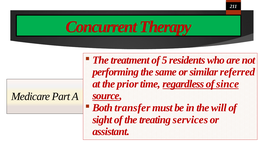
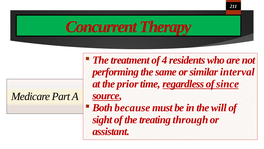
5: 5 -> 4 (165, 60)
referred: referred -> interval (237, 72)
transfer: transfer -> because (132, 107)
services: services -> through (190, 119)
